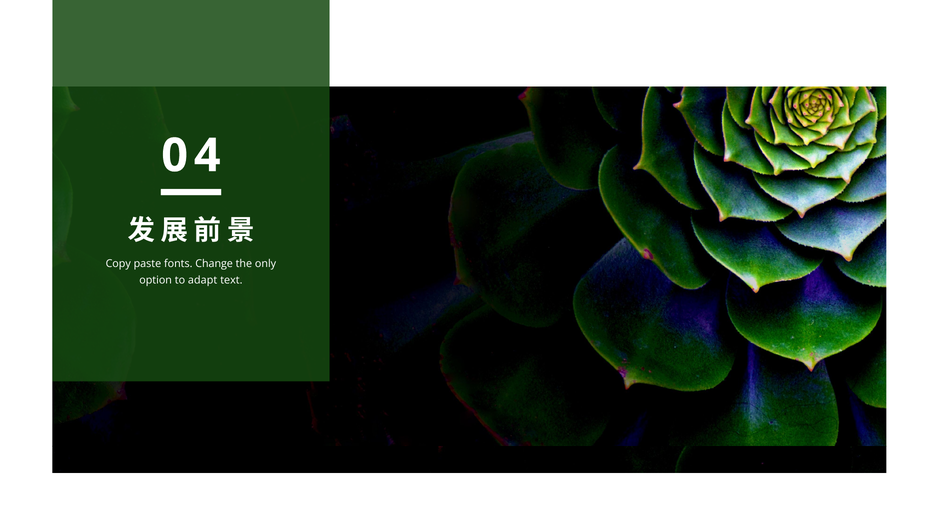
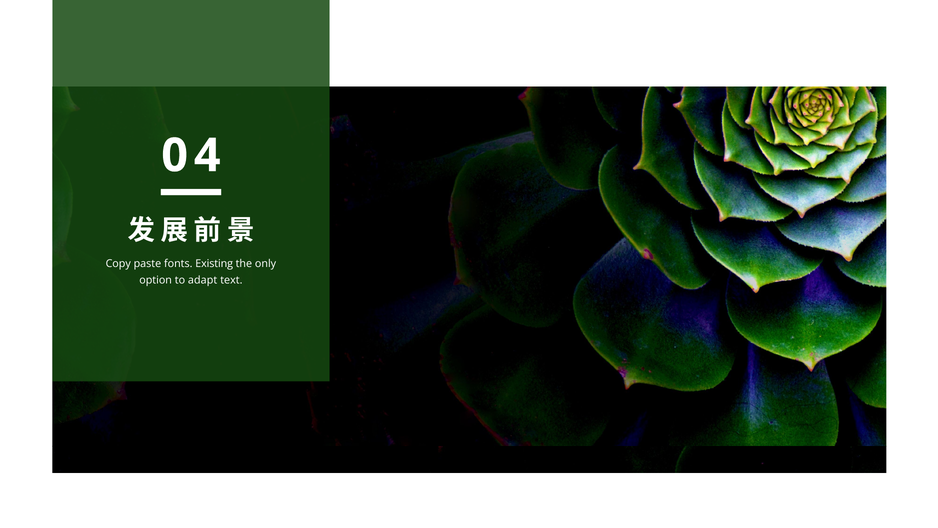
Change: Change -> Existing (214, 263)
